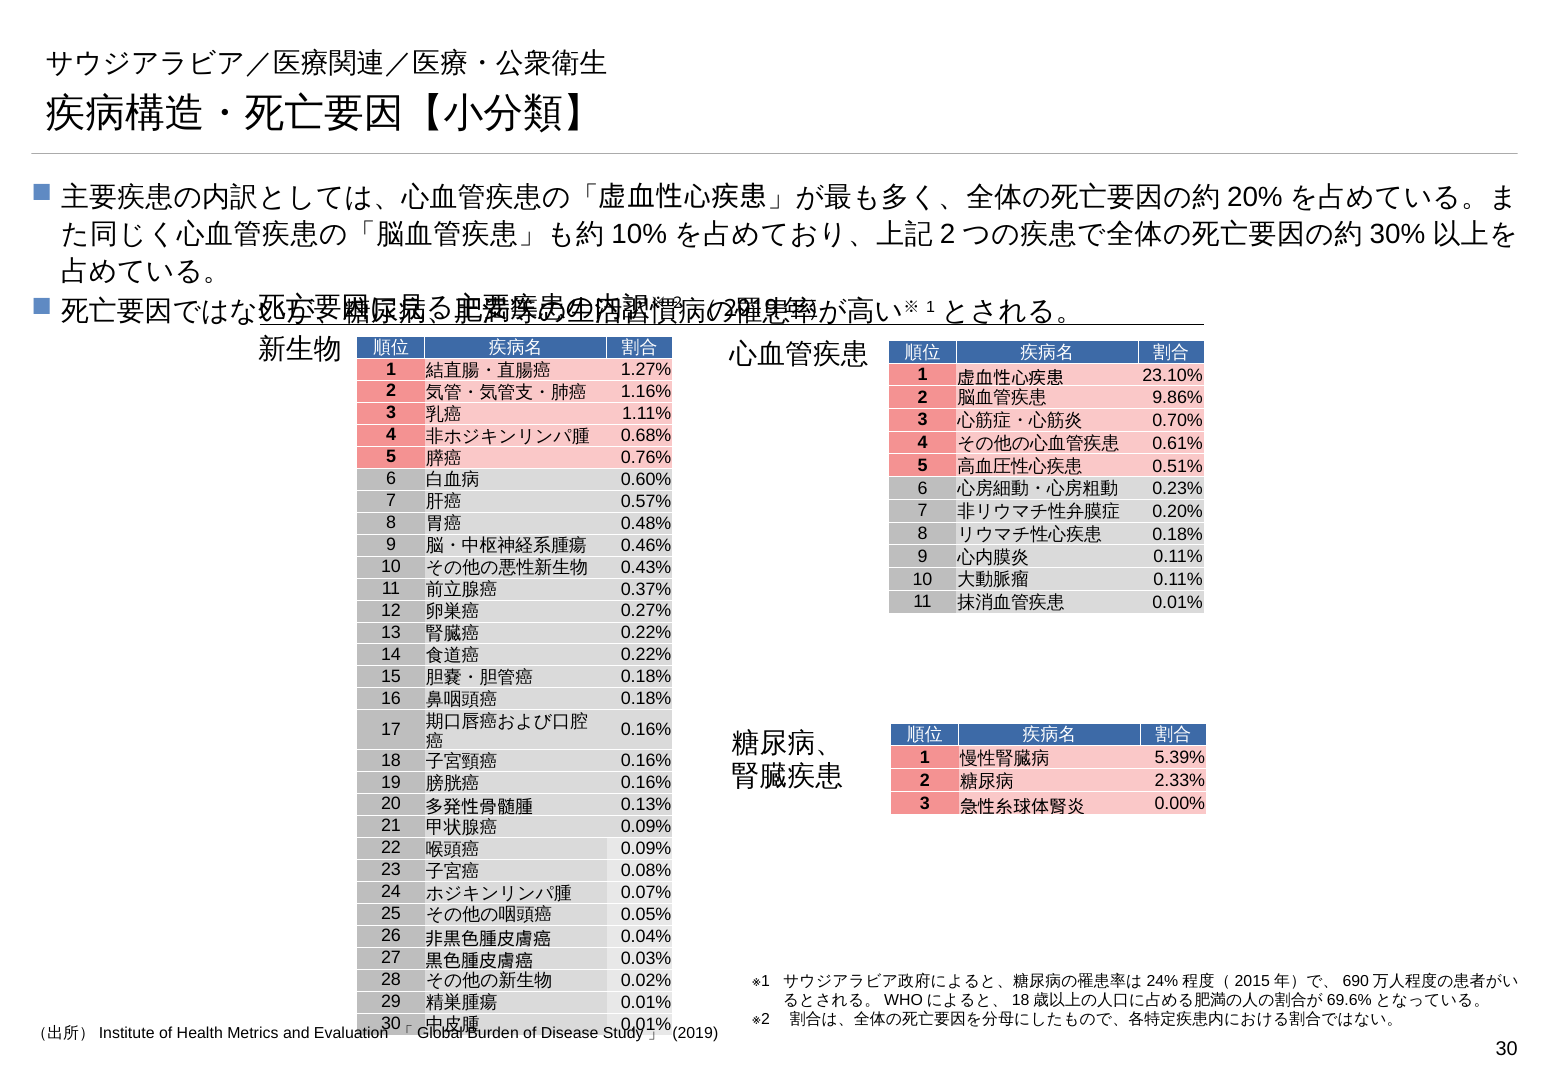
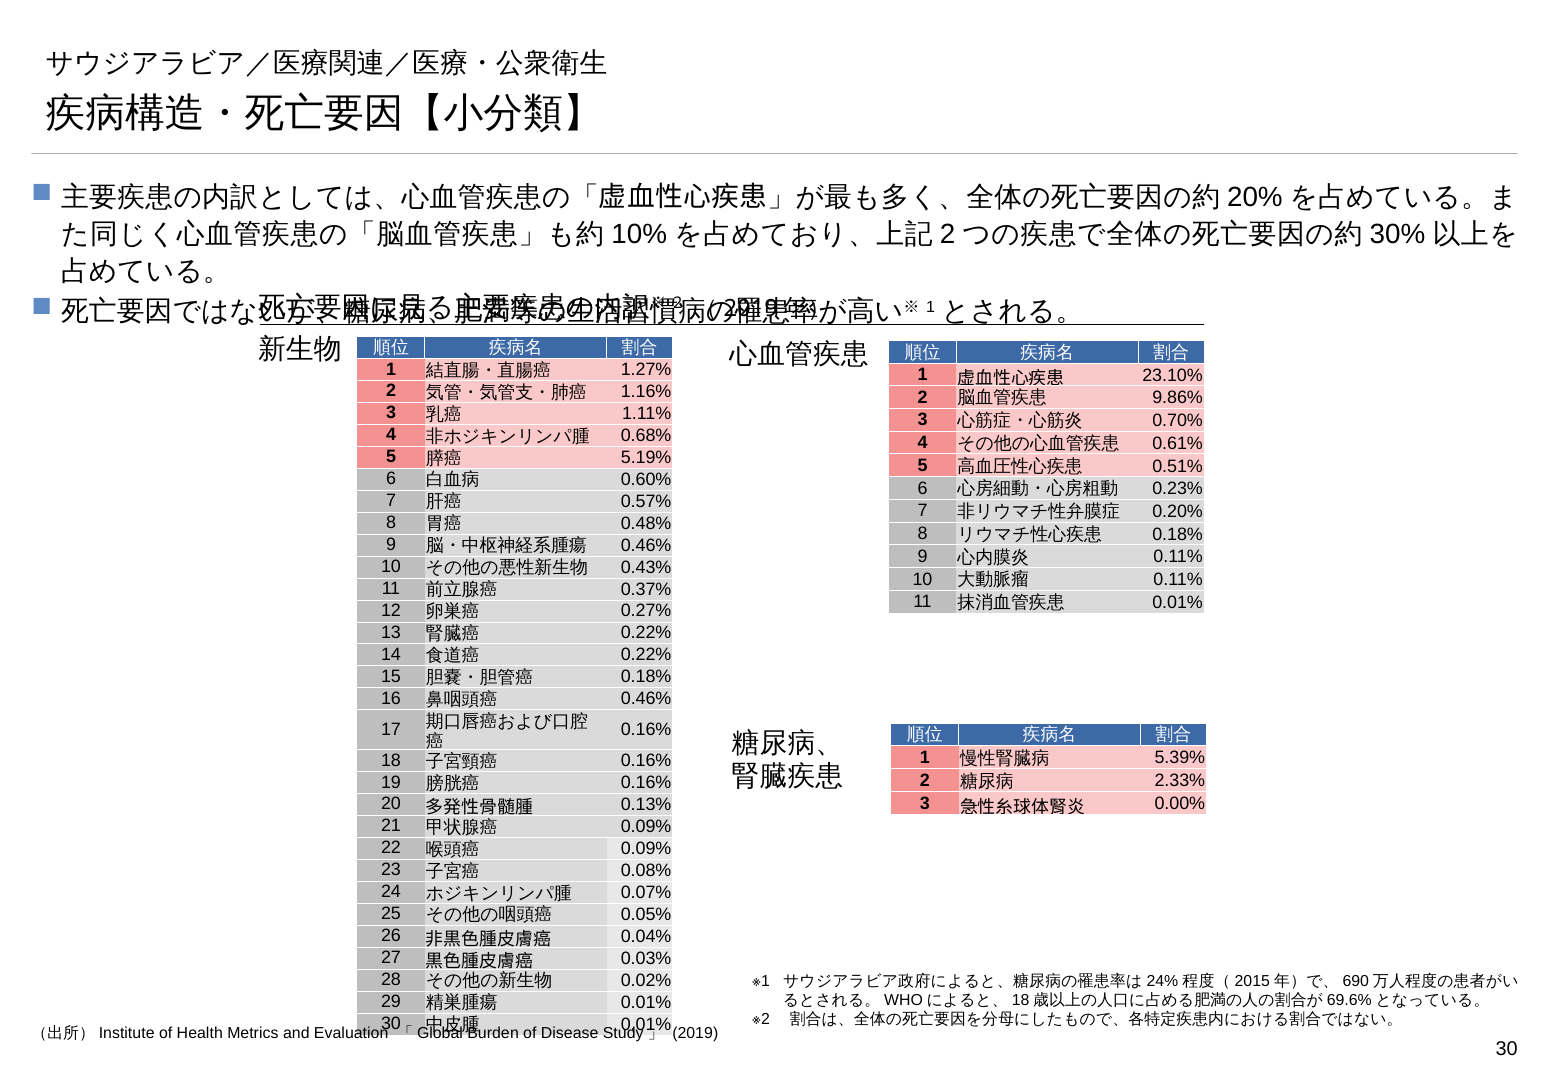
0.76%: 0.76% -> 5.19% (646, 458)
0.18%: 0.18% -> 0.46% (646, 699)
